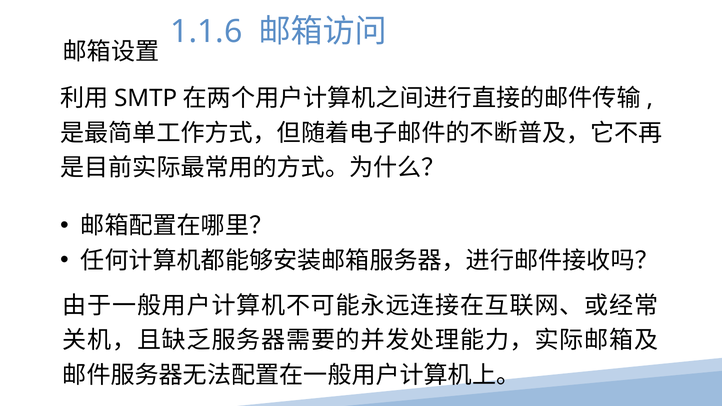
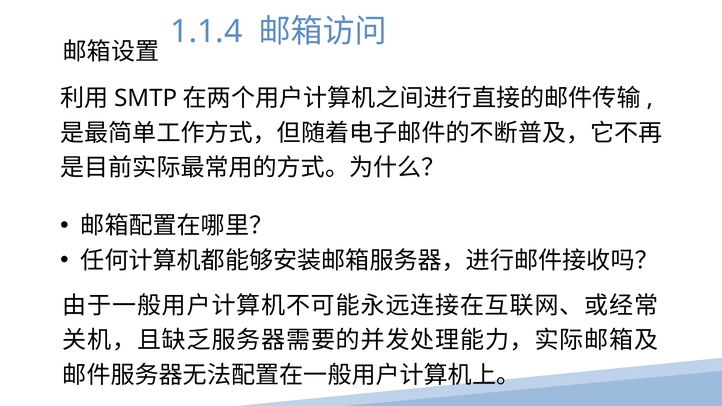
1.1.6: 1.1.6 -> 1.1.4 (206, 32)
